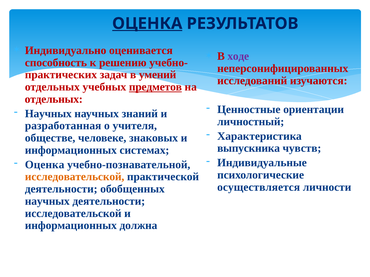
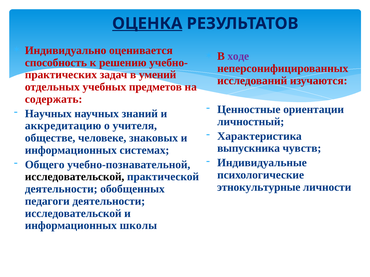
предметов underline: present -> none (155, 87)
отдельных: отдельных -> содержать (54, 99)
разработанная: разработанная -> аккредитацию (63, 126)
Оценка: Оценка -> Общего (45, 165)
исследовательской colour: orange -> black (75, 177)
осуществляется: осуществляется -> этнокультурные (259, 187)
научных: научных -> педагоги (47, 201)
должна: должна -> школы (138, 226)
